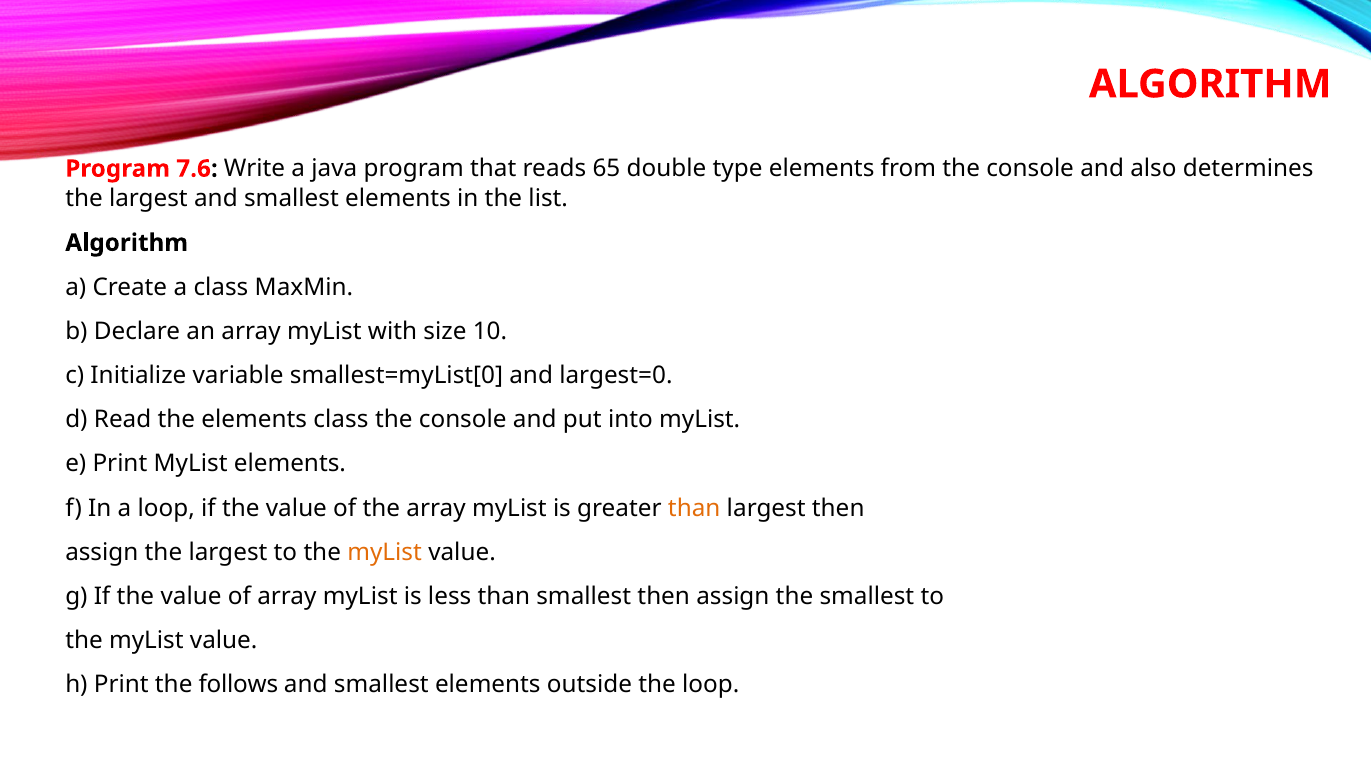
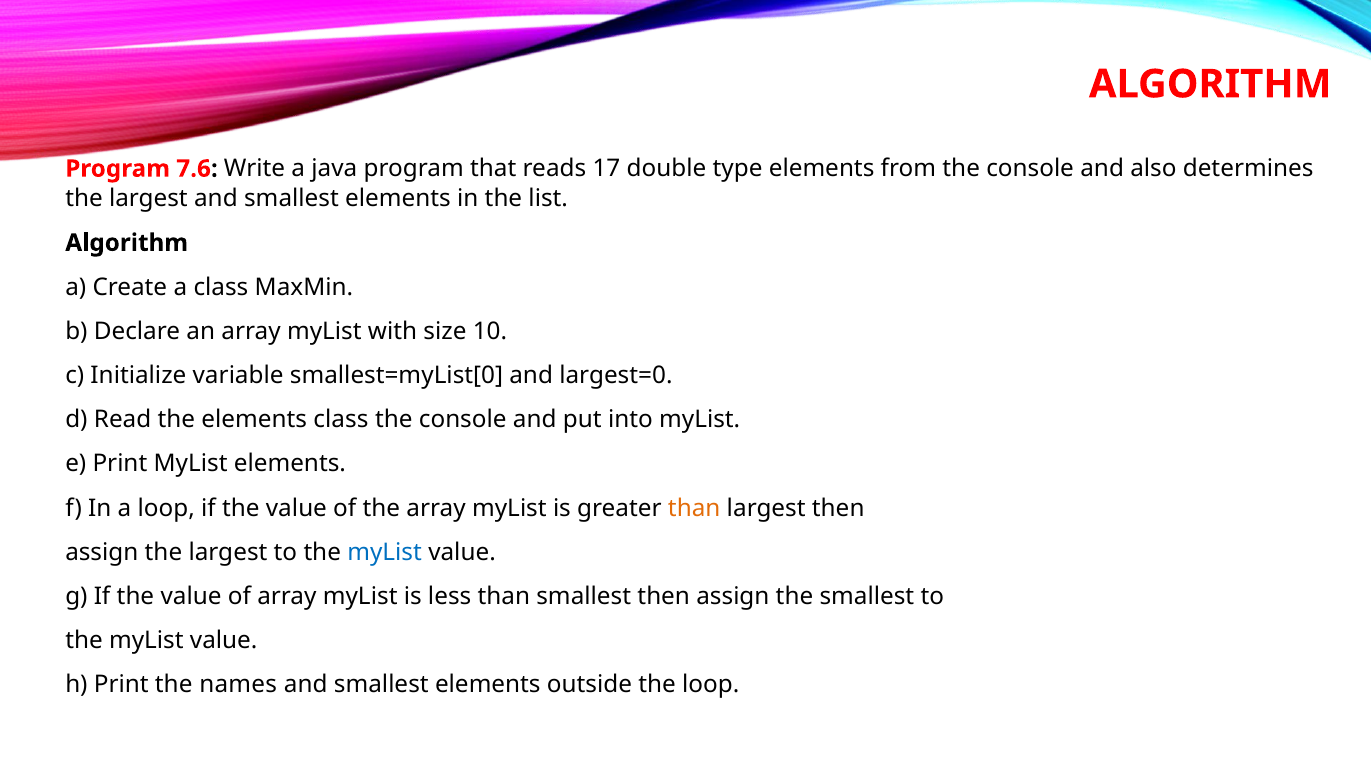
65: 65 -> 17 (606, 169)
myList colour: orange -> blue (385, 552)
follows: follows -> names (238, 685)
